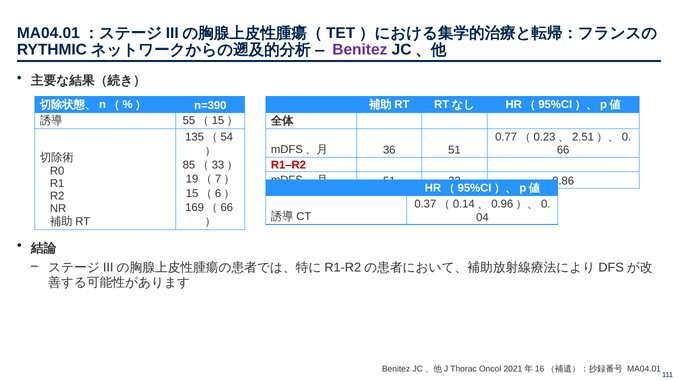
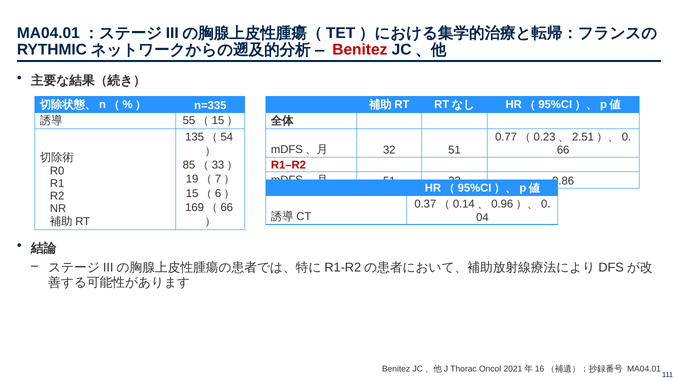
Benitez colour: purple -> red (360, 50)
n=390: n=390 -> n=335 (210, 105)
36: 36 -> 32 (389, 150)
